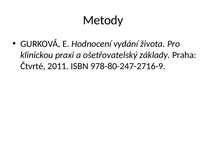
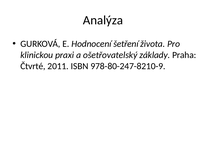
Metody: Metody -> Analýza (103, 20)
vydání: vydání -> šetření (126, 44)
978-80-247-2716-9: 978-80-247-2716-9 -> 978-80-247-8210-9 (128, 66)
